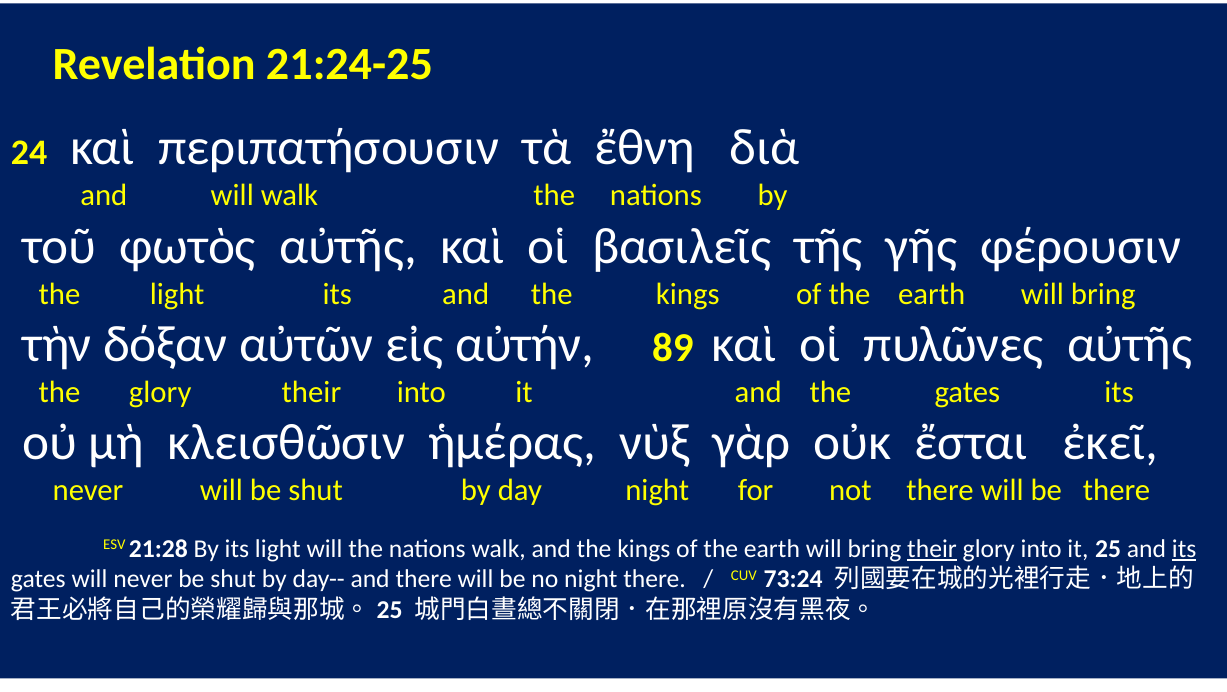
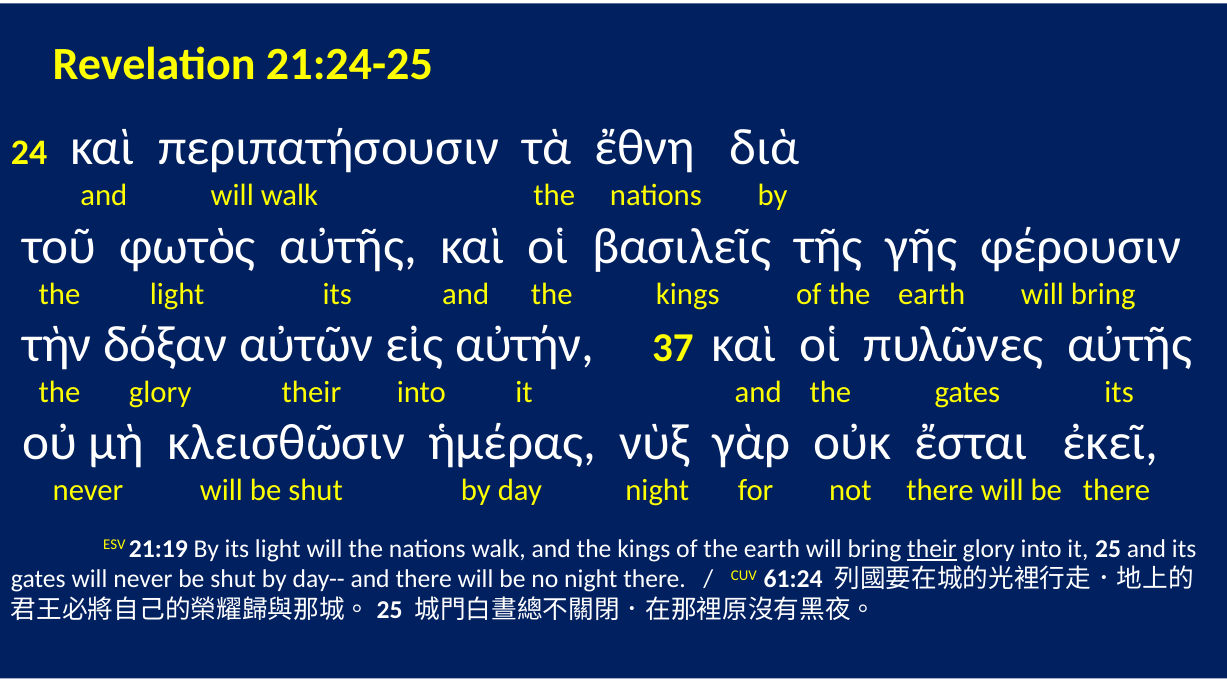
89: 89 -> 37 (673, 348)
21:28: 21:28 -> 21:19 (158, 549)
its underline: present -> none (1184, 549)
73:24: 73:24 -> 61:24 (793, 579)
